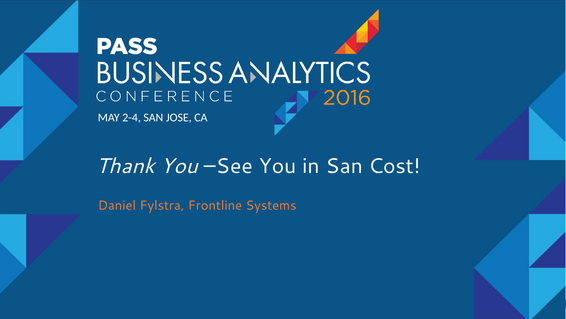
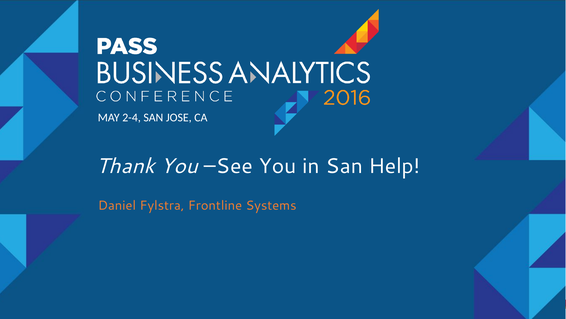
Cost: Cost -> Help (394, 166)
